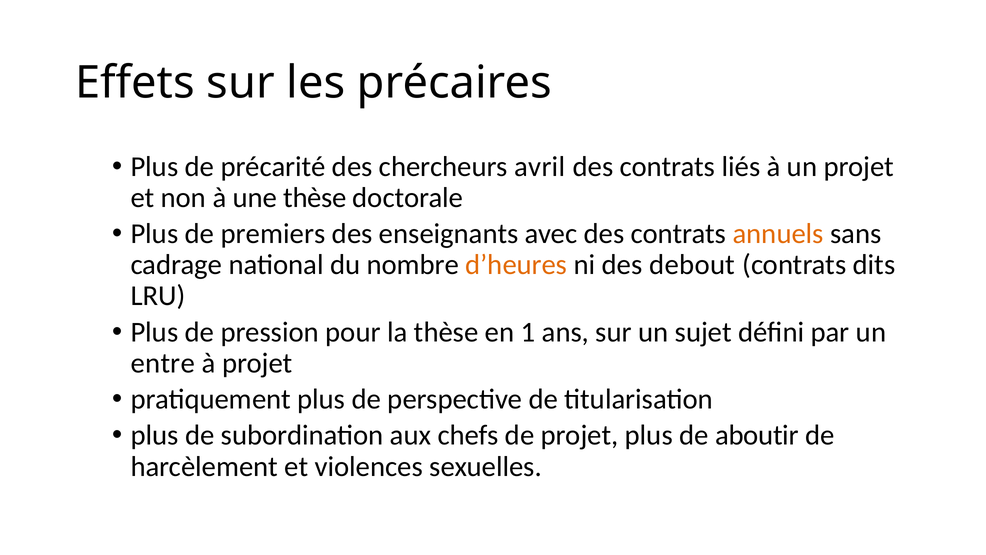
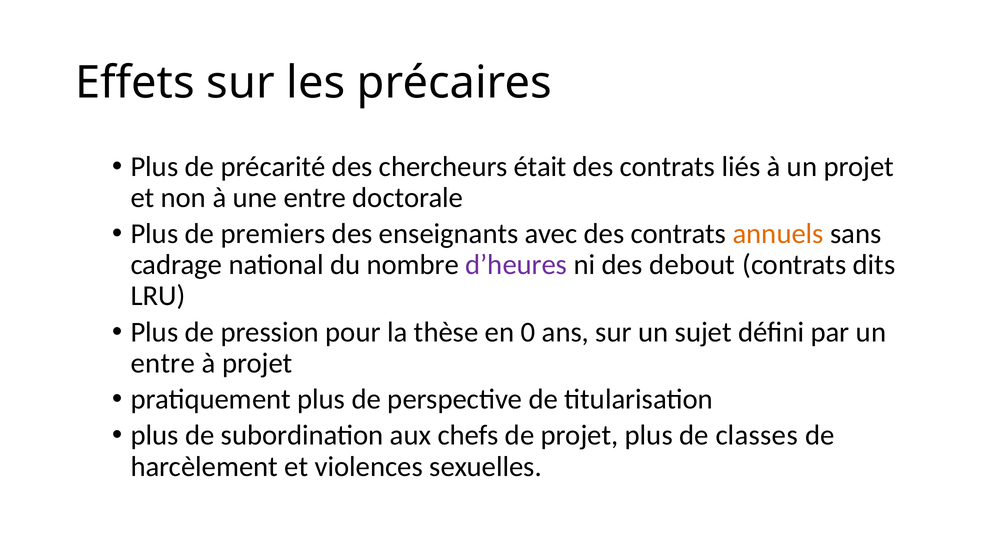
avril: avril -> était (540, 167)
une thèse: thèse -> entre (315, 198)
d’heures colour: orange -> purple (516, 265)
1: 1 -> 0 (528, 332)
aboutir: aboutir -> classes (757, 435)
